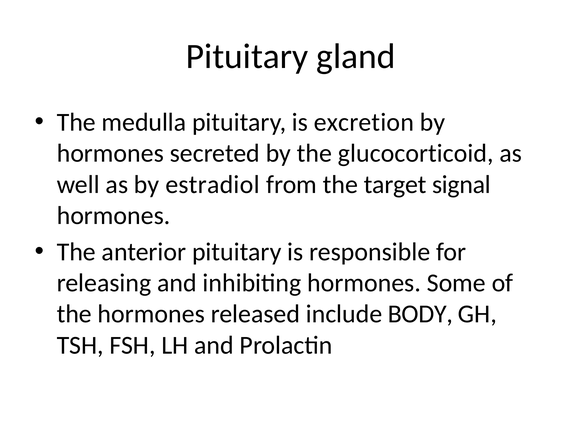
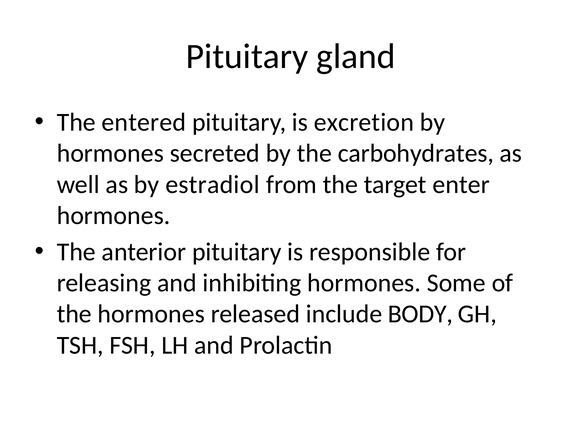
medulla: medulla -> entered (144, 122)
glucocorticoid: glucocorticoid -> carbohydrates (416, 153)
signal: signal -> enter (461, 184)
